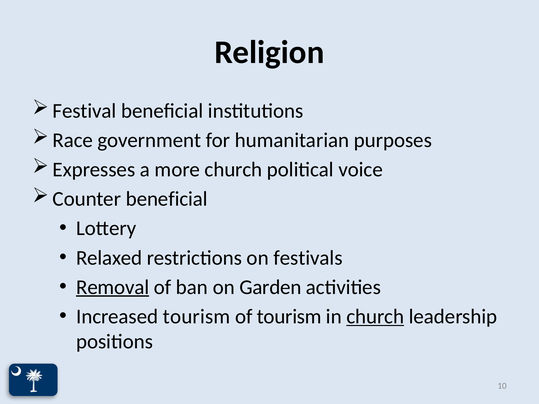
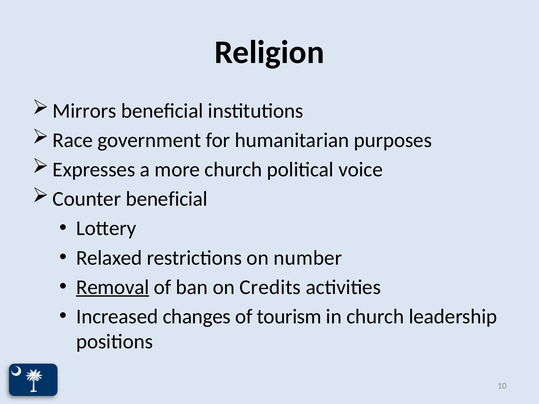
Festival: Festival -> Mirrors (84, 111)
festivals: festivals -> number (308, 258)
Garden: Garden -> Credits (270, 287)
Increased tourism: tourism -> changes (197, 317)
church underline: present -> none (375, 317)
